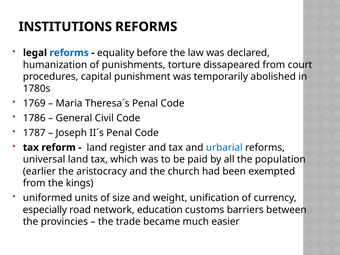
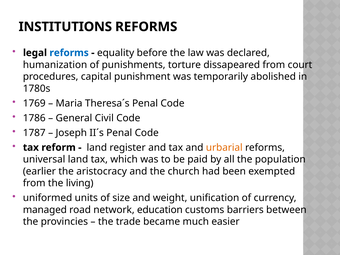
urbarial colour: blue -> orange (224, 147)
kings: kings -> living (80, 183)
especially: especially -> managed (45, 210)
